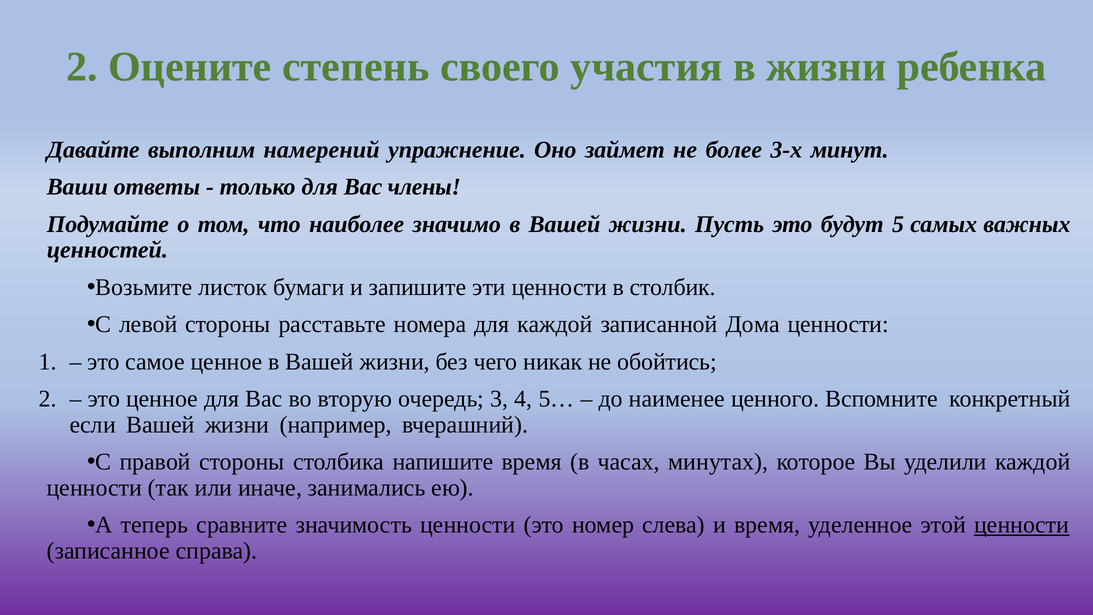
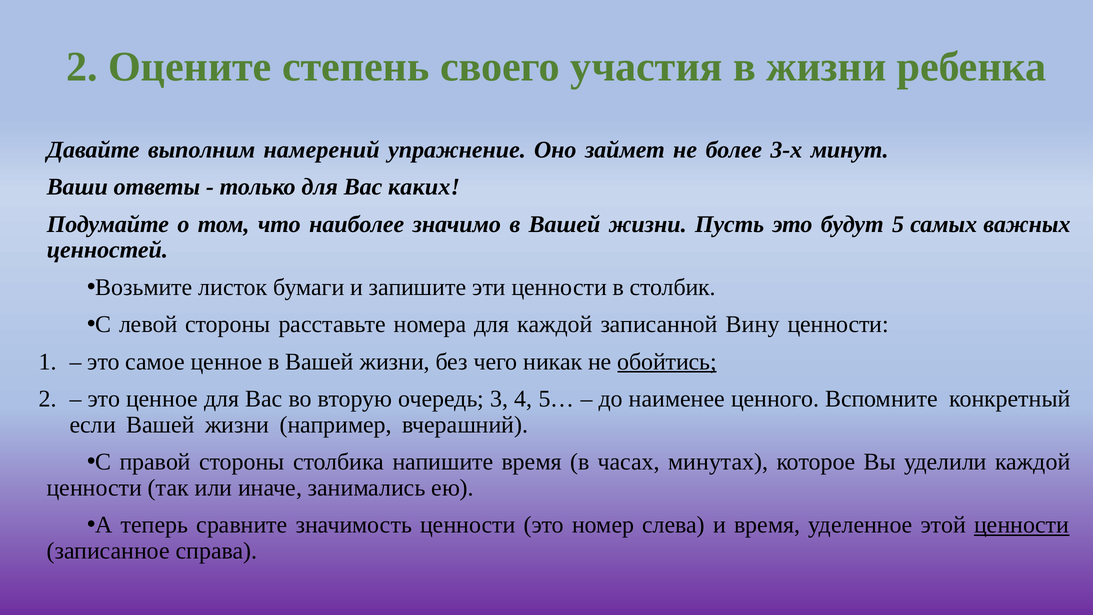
члены: члены -> каких (424, 187)
Дома: Дома -> Вину (753, 324)
обойтись underline: none -> present (667, 362)
